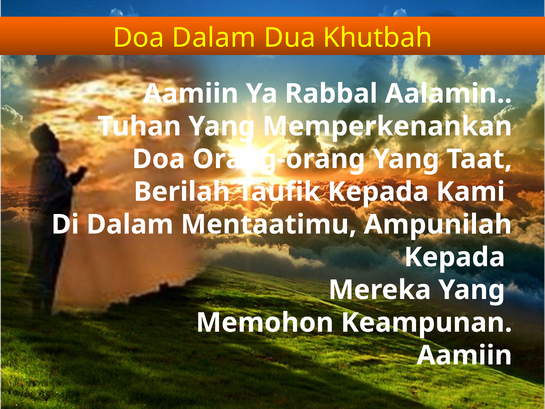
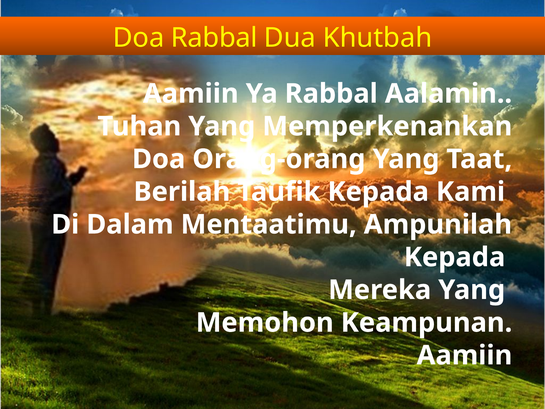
Doa Dalam: Dalam -> Rabbal (214, 38)
